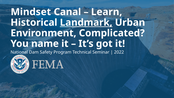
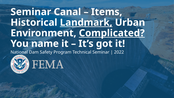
Mindset: Mindset -> Seminar (31, 12)
Learn: Learn -> Items (107, 12)
Complicated underline: none -> present (112, 33)
